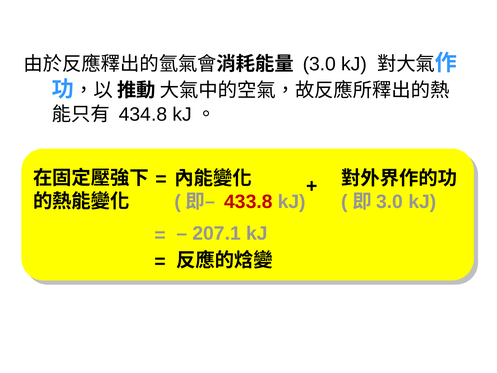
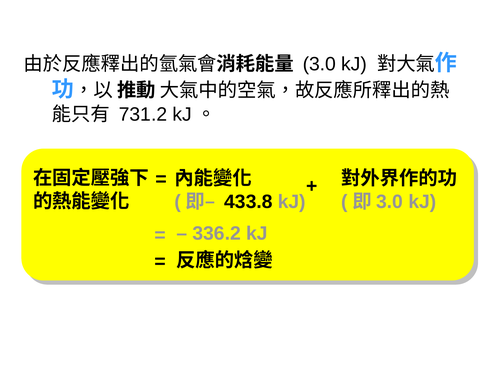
434.8: 434.8 -> 731.2 (143, 114)
433.8 colour: red -> black (248, 202)
207.1: 207.1 -> 336.2 (217, 233)
